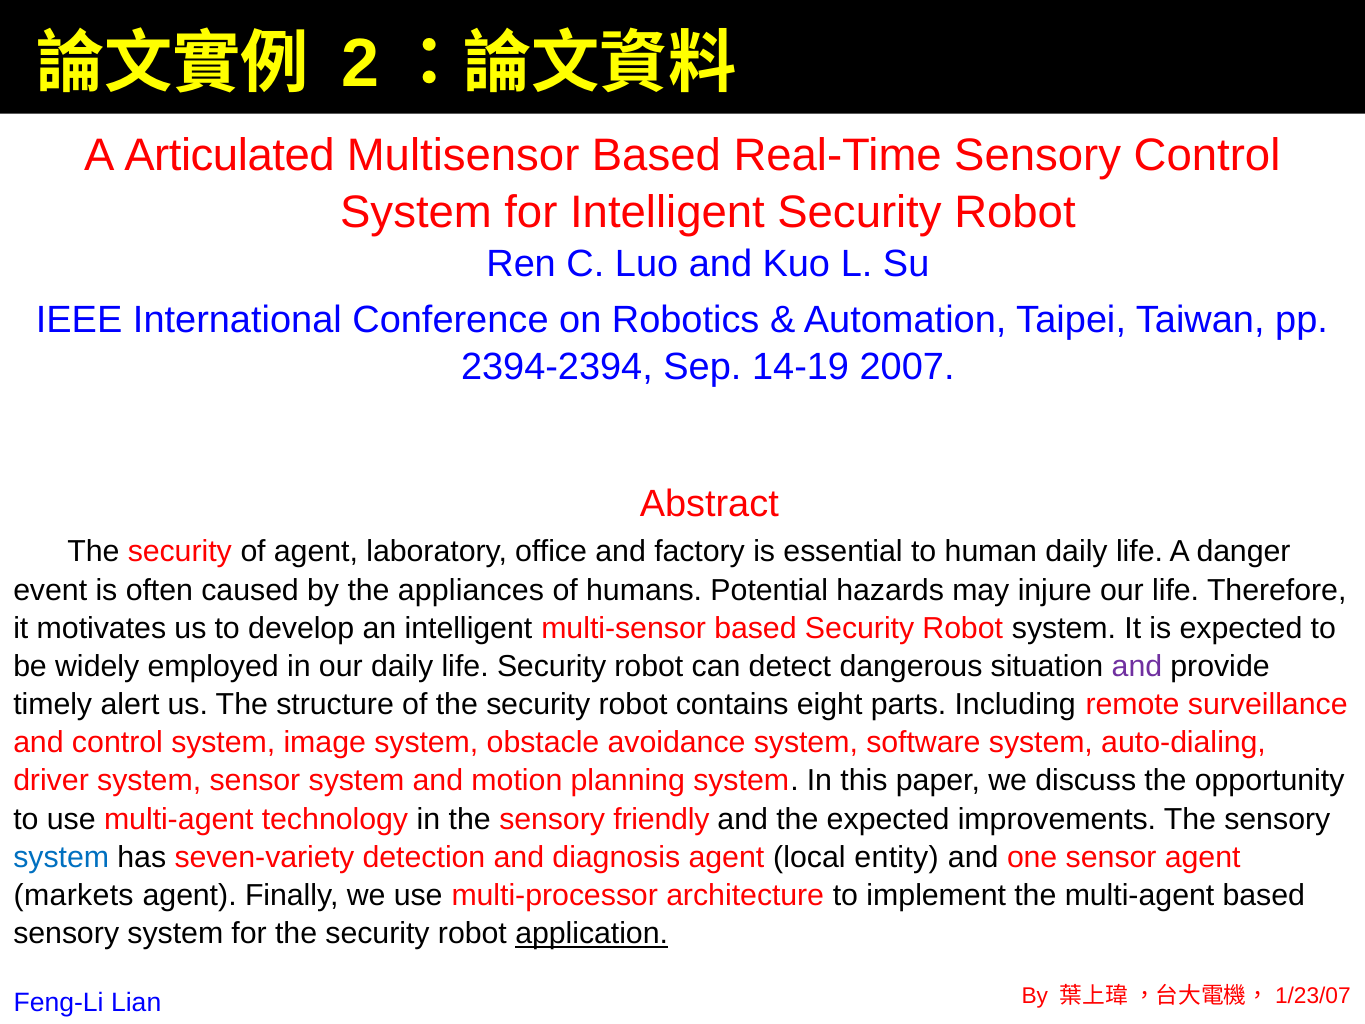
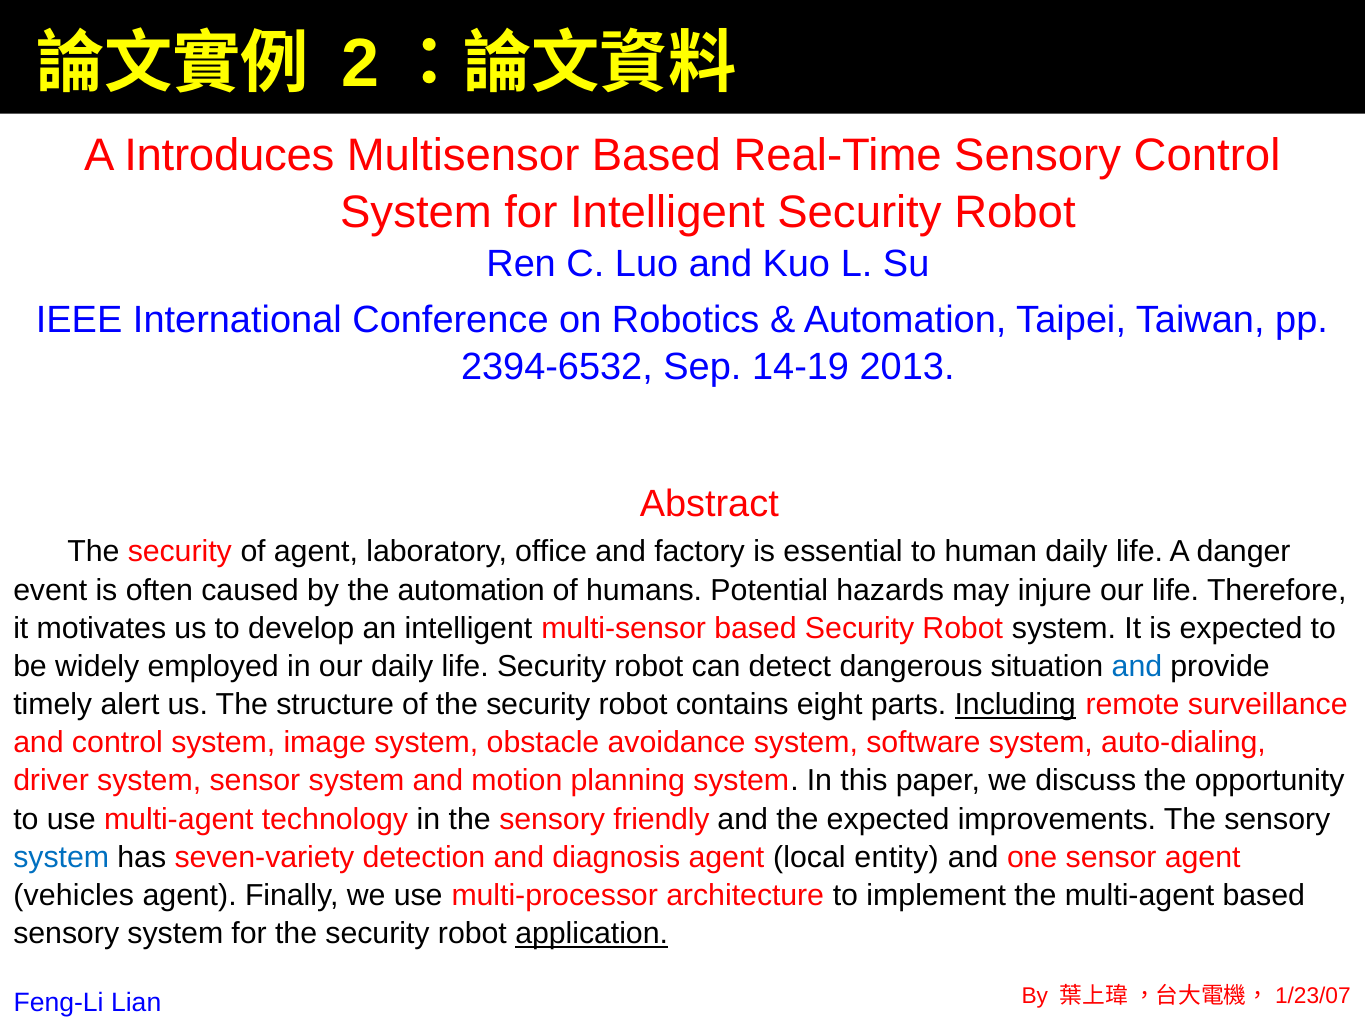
Articulated: Articulated -> Introduces (229, 155)
2394-2394: 2394-2394 -> 2394-6532 (557, 367)
2007: 2007 -> 2013 (907, 367)
the appliances: appliances -> automation (471, 590)
and colour: purple -> blue (1137, 666)
Including underline: none -> present (1015, 704)
markets: markets -> vehicles (74, 895)
